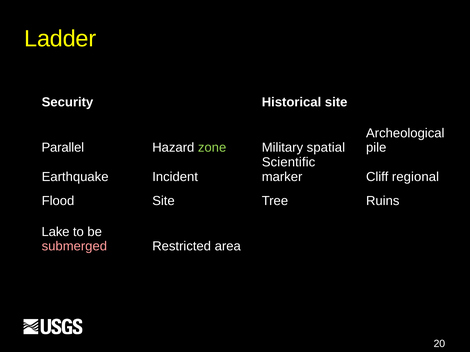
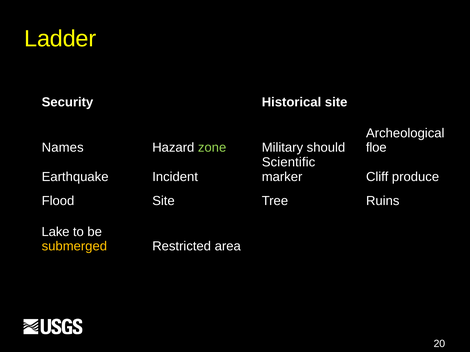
Parallel: Parallel -> Names (63, 148)
spatial: spatial -> should (326, 148)
pile: pile -> floe (376, 148)
regional: regional -> produce (416, 177)
submerged colour: pink -> yellow (74, 247)
